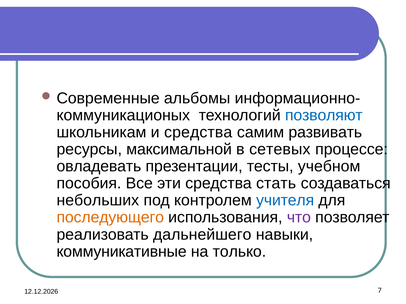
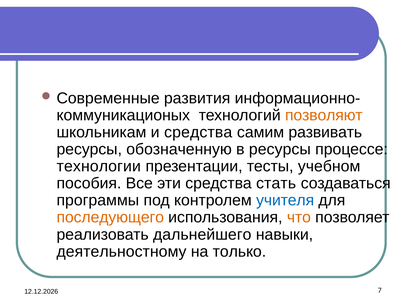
альбомы: альбомы -> развития (197, 98)
позволяют colour: blue -> orange (324, 115)
максимальной: максимальной -> обозначенную (179, 150)
в сетевых: сетевых -> ресурсы (280, 150)
овладевать: овладевать -> технологии (99, 167)
небольших: небольших -> программы (98, 201)
что colour: purple -> orange (299, 218)
коммуникативные: коммуникативные -> деятельностному (121, 252)
